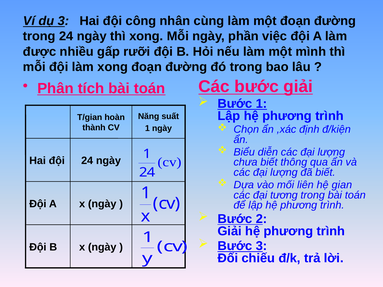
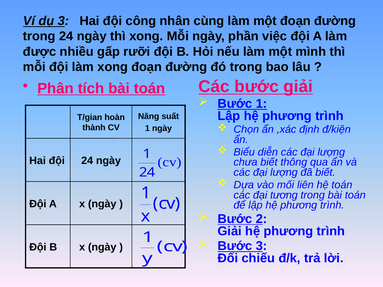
hệ gian: gian -> toán (342, 185)
